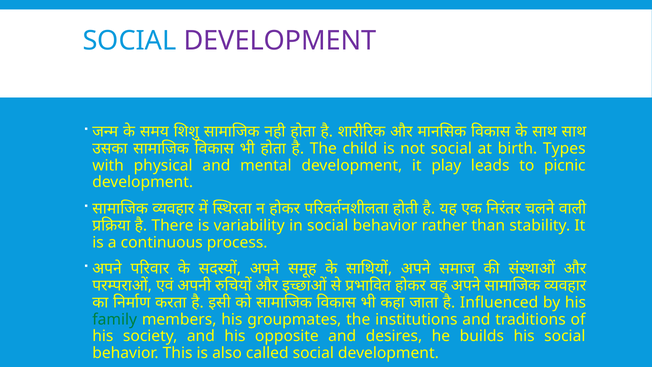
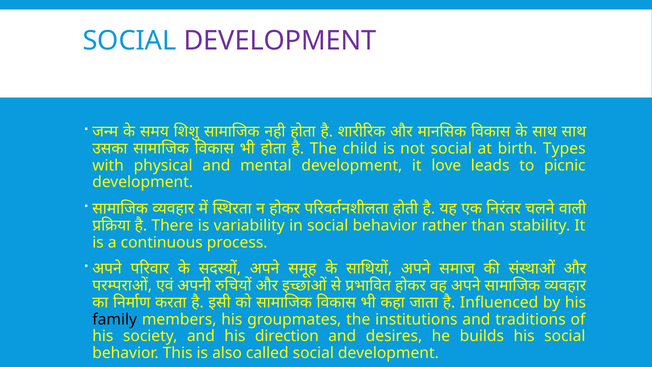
play: play -> love (446, 165)
family colour: green -> black (115, 319)
opposite: opposite -> direction (287, 336)
